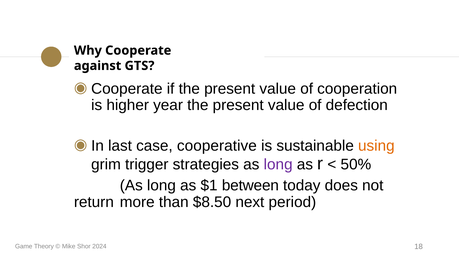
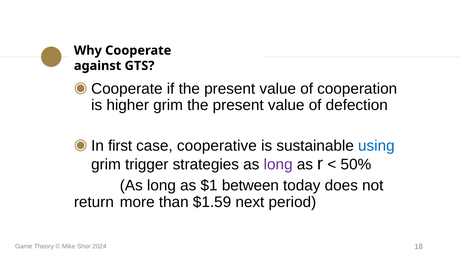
higher year: year -> grim (168, 105)
last: last -> first (120, 146)
using colour: orange -> blue (376, 146)
$8.50: $8.50 -> $1.59 (212, 202)
